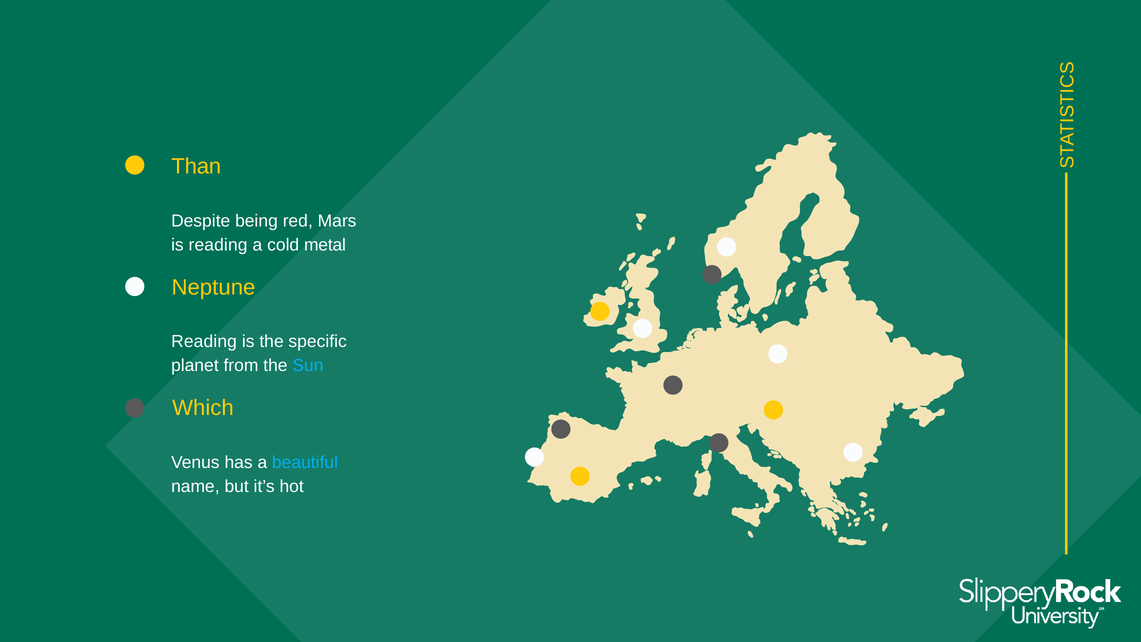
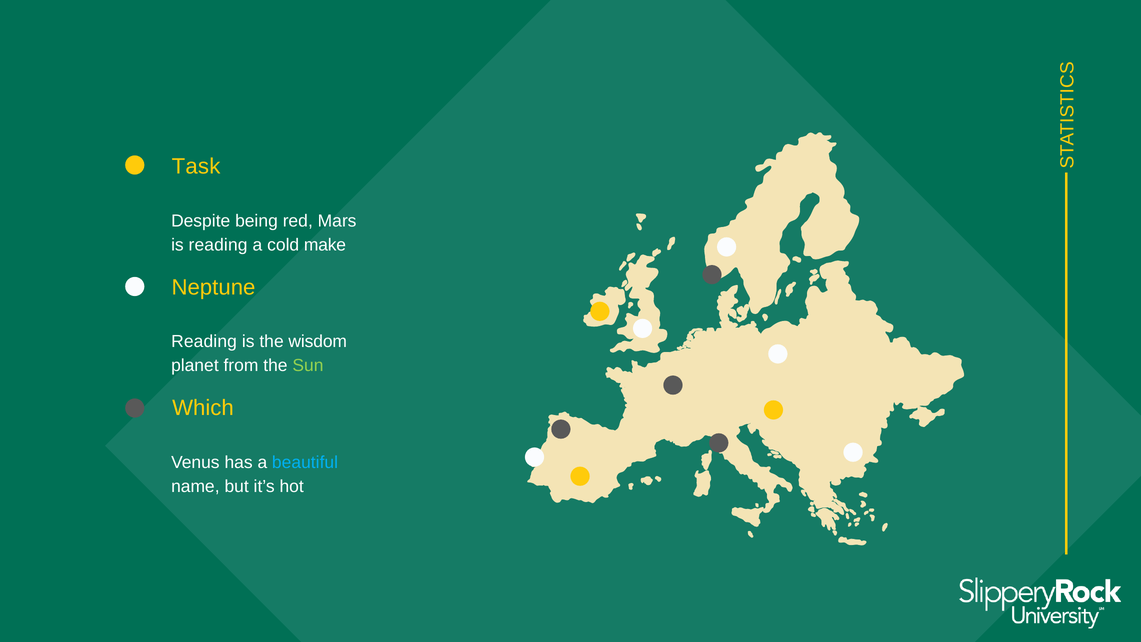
Than: Than -> Task (196, 166)
metal: metal -> make (325, 245)
specific: specific -> wisdom (318, 342)
Sun colour: light blue -> light green (308, 366)
